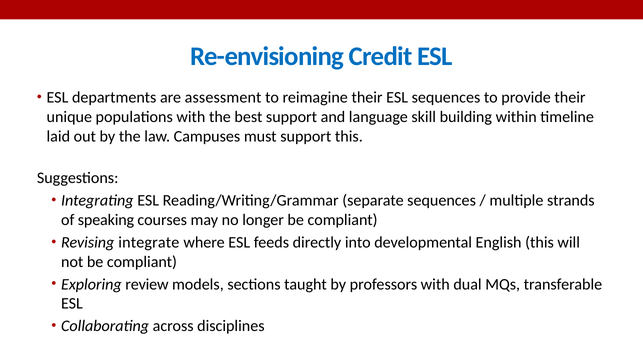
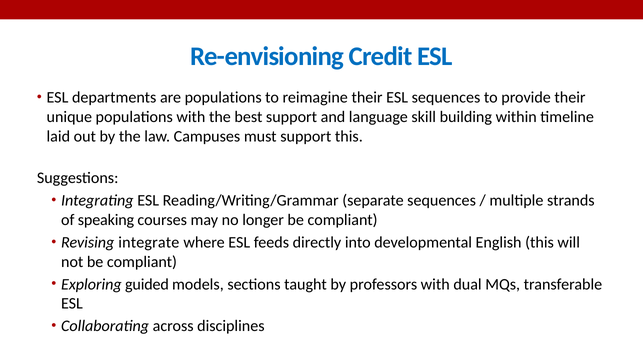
are assessment: assessment -> populations (223, 98)
review: review -> guided (147, 284)
